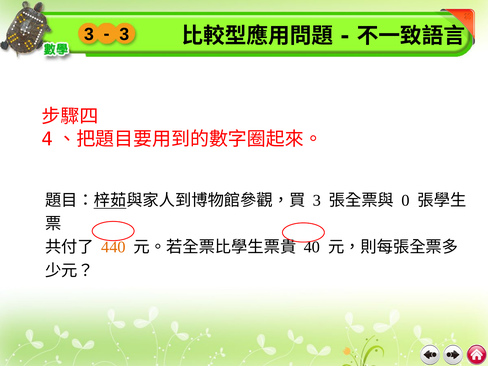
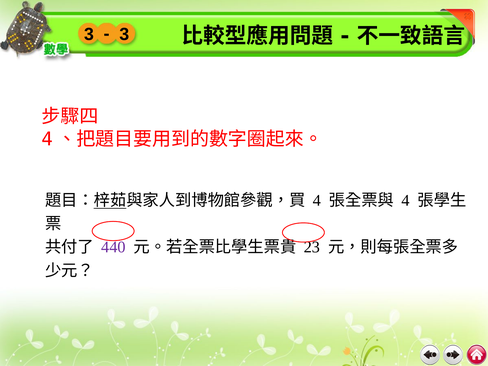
3: 3 -> 4 (317, 200)
0: 0 -> 4 (405, 200)
440 colour: orange -> purple (113, 247)
40: 40 -> 23 (312, 247)
